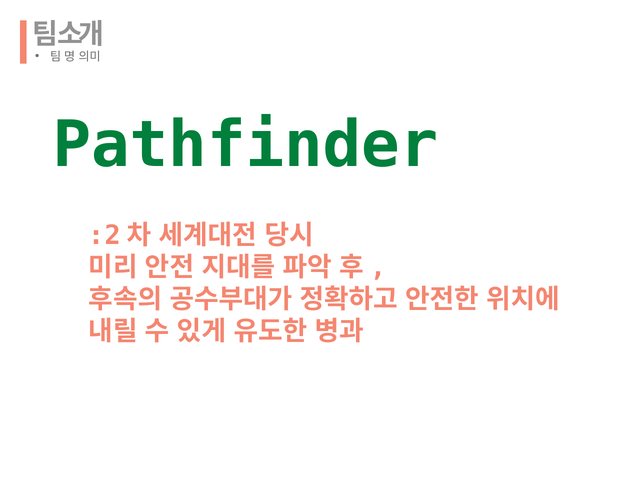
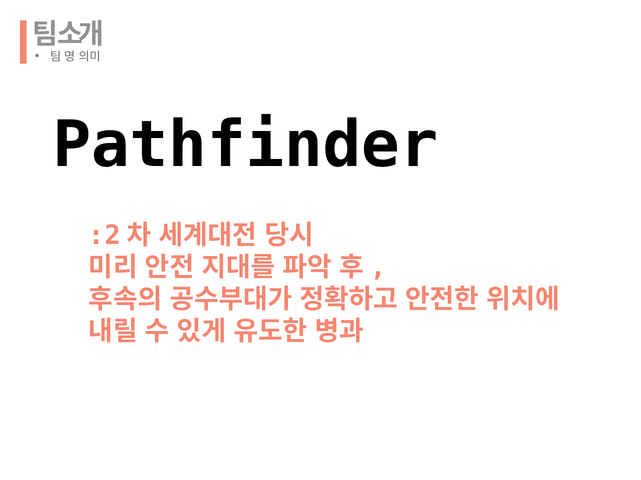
Pathfinder colour: green -> black (246, 145)
